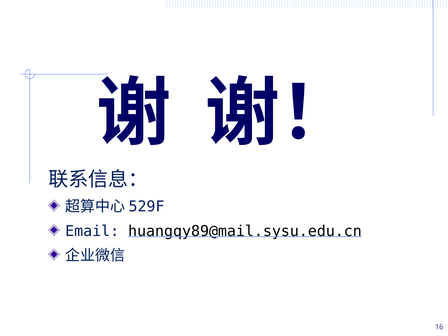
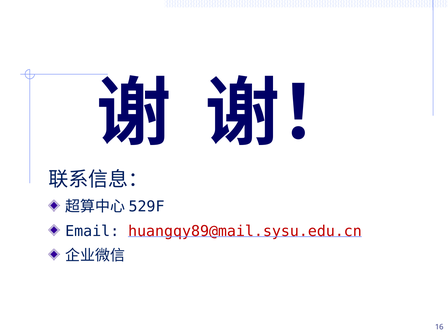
huangqy89@mail.sysu.edu.cn colour: black -> red (245, 231)
